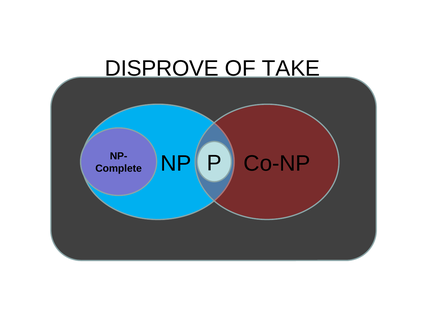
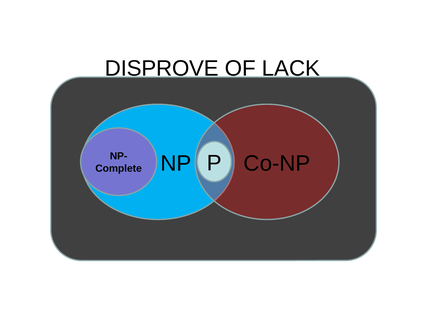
TAKE: TAKE -> LACK (291, 68)
